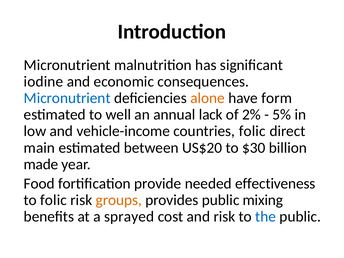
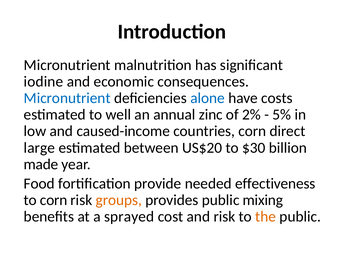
alone colour: orange -> blue (208, 98)
form: form -> costs (277, 98)
lack: lack -> zinc (211, 115)
vehicle-income: vehicle-income -> caused-income (123, 131)
countries folic: folic -> corn (252, 131)
main: main -> large (39, 148)
to folic: folic -> corn (54, 200)
the colour: blue -> orange (266, 217)
